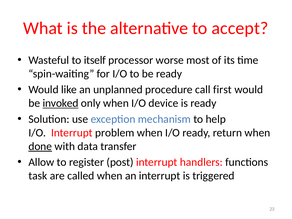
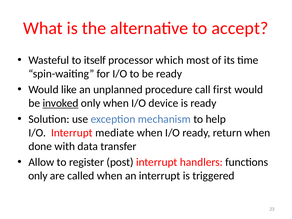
worse: worse -> which (170, 60)
problem: problem -> mediate (115, 133)
done underline: present -> none (40, 146)
task: task -> only (38, 176)
